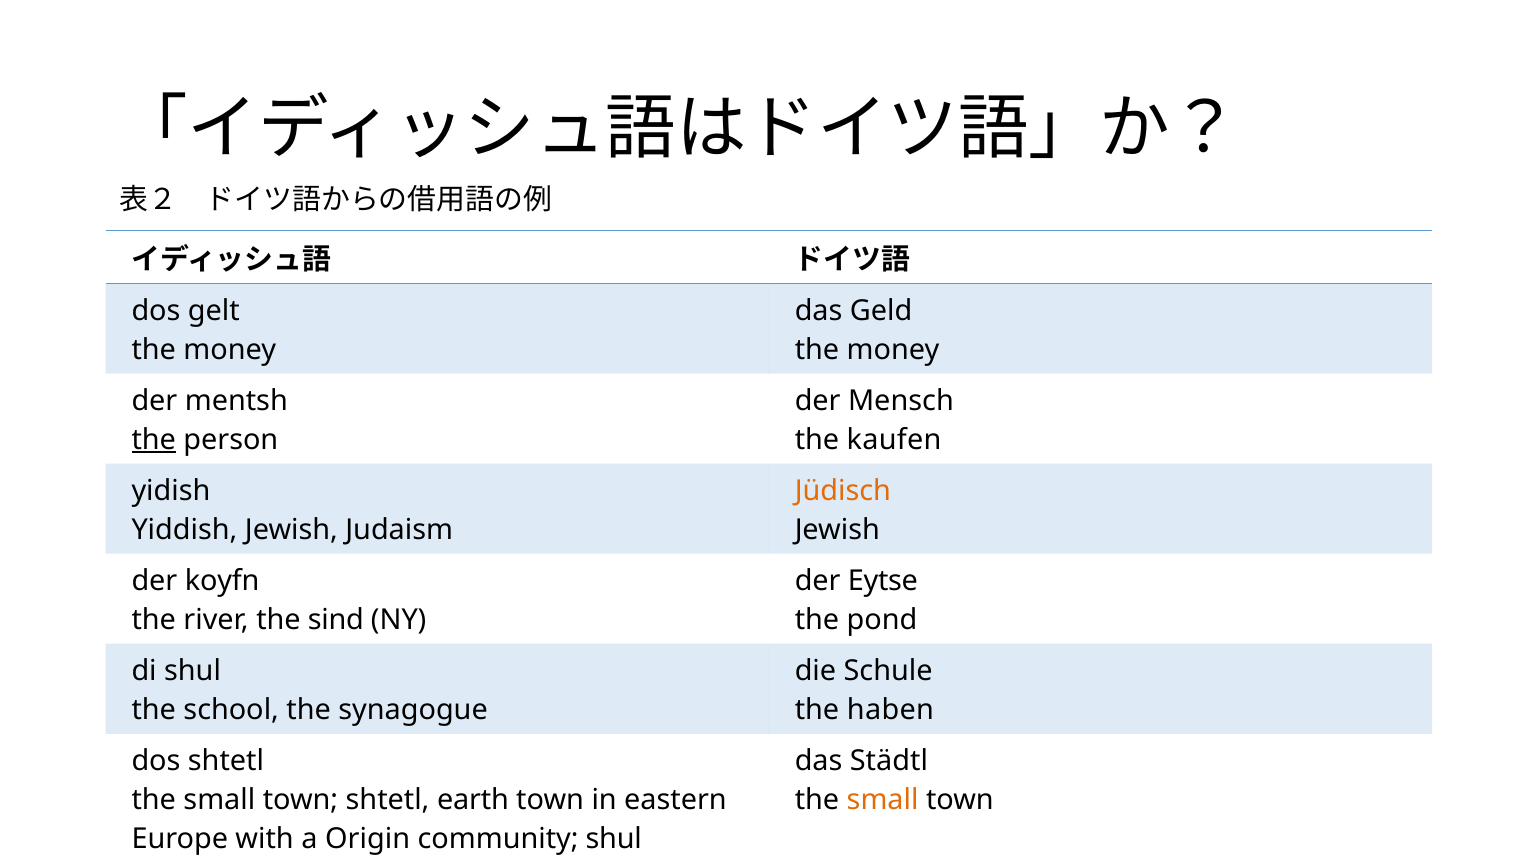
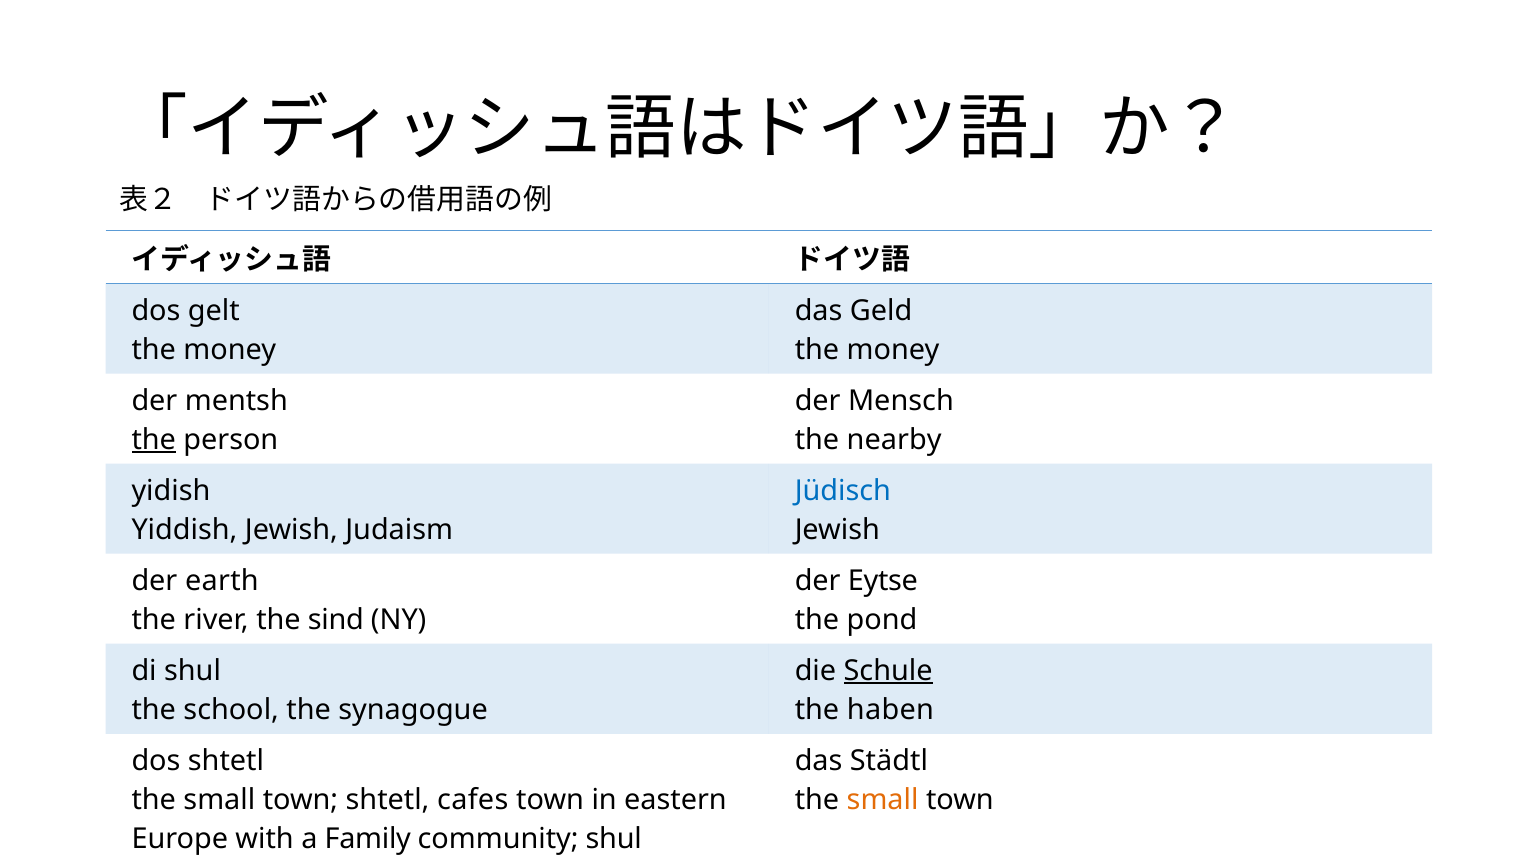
kaufen: kaufen -> nearby (894, 440)
Jüdisch colour: orange -> blue (843, 491)
koyfn: koyfn -> earth (222, 581)
Schule underline: none -> present (888, 671)
earth: earth -> cafes (473, 800)
Origin: Origin -> Family (368, 839)
